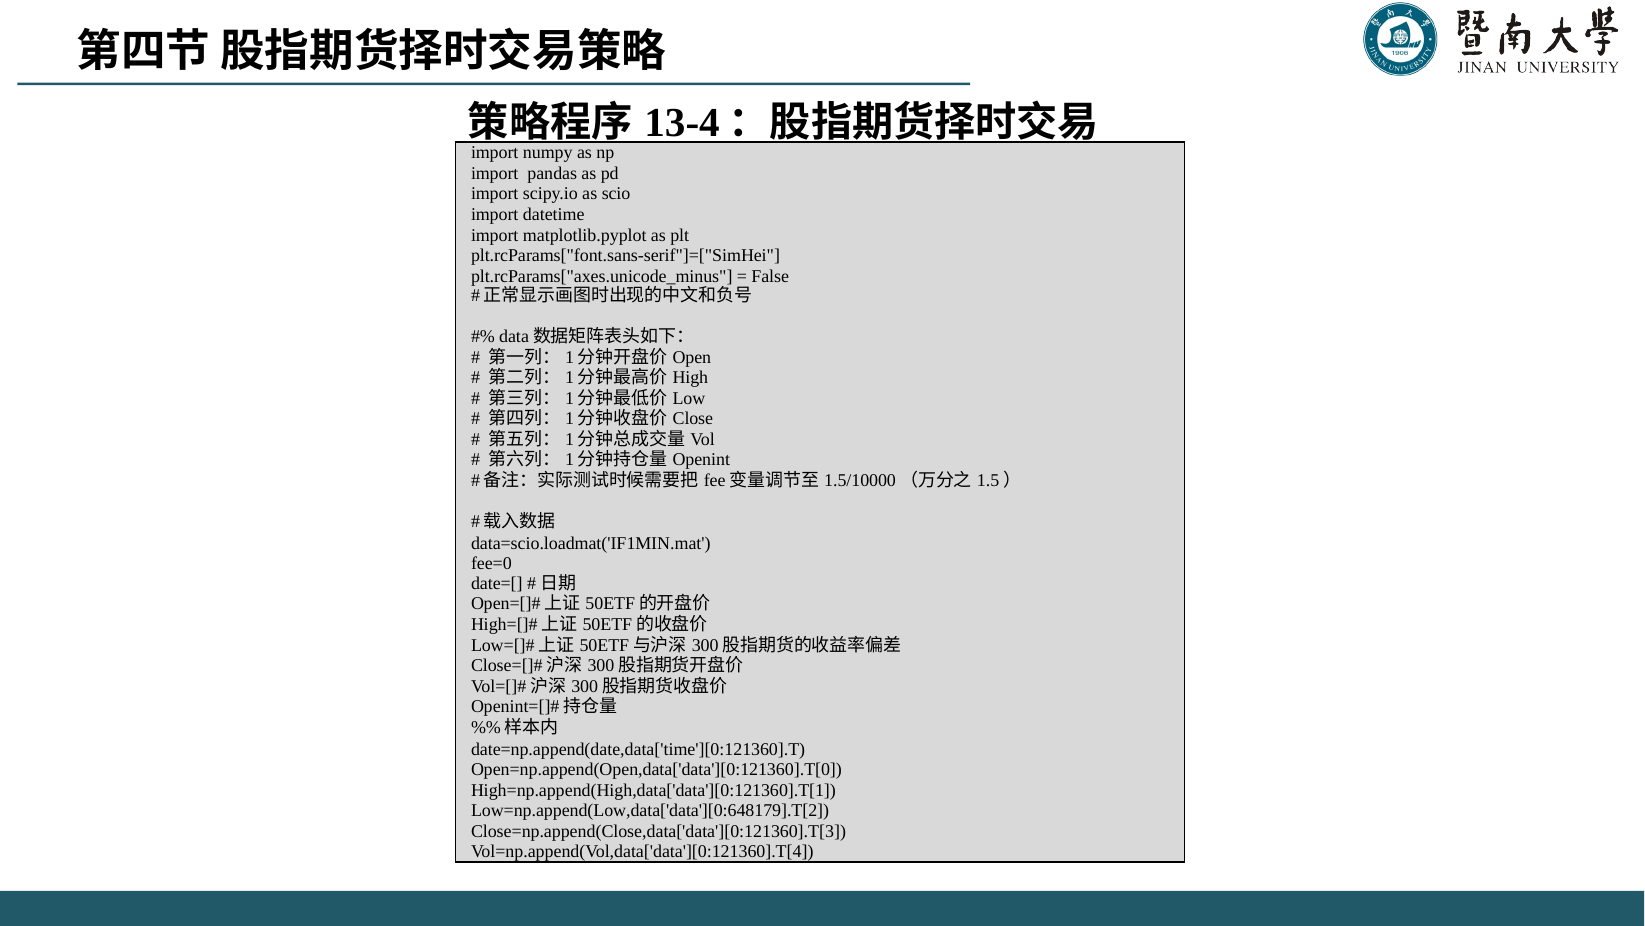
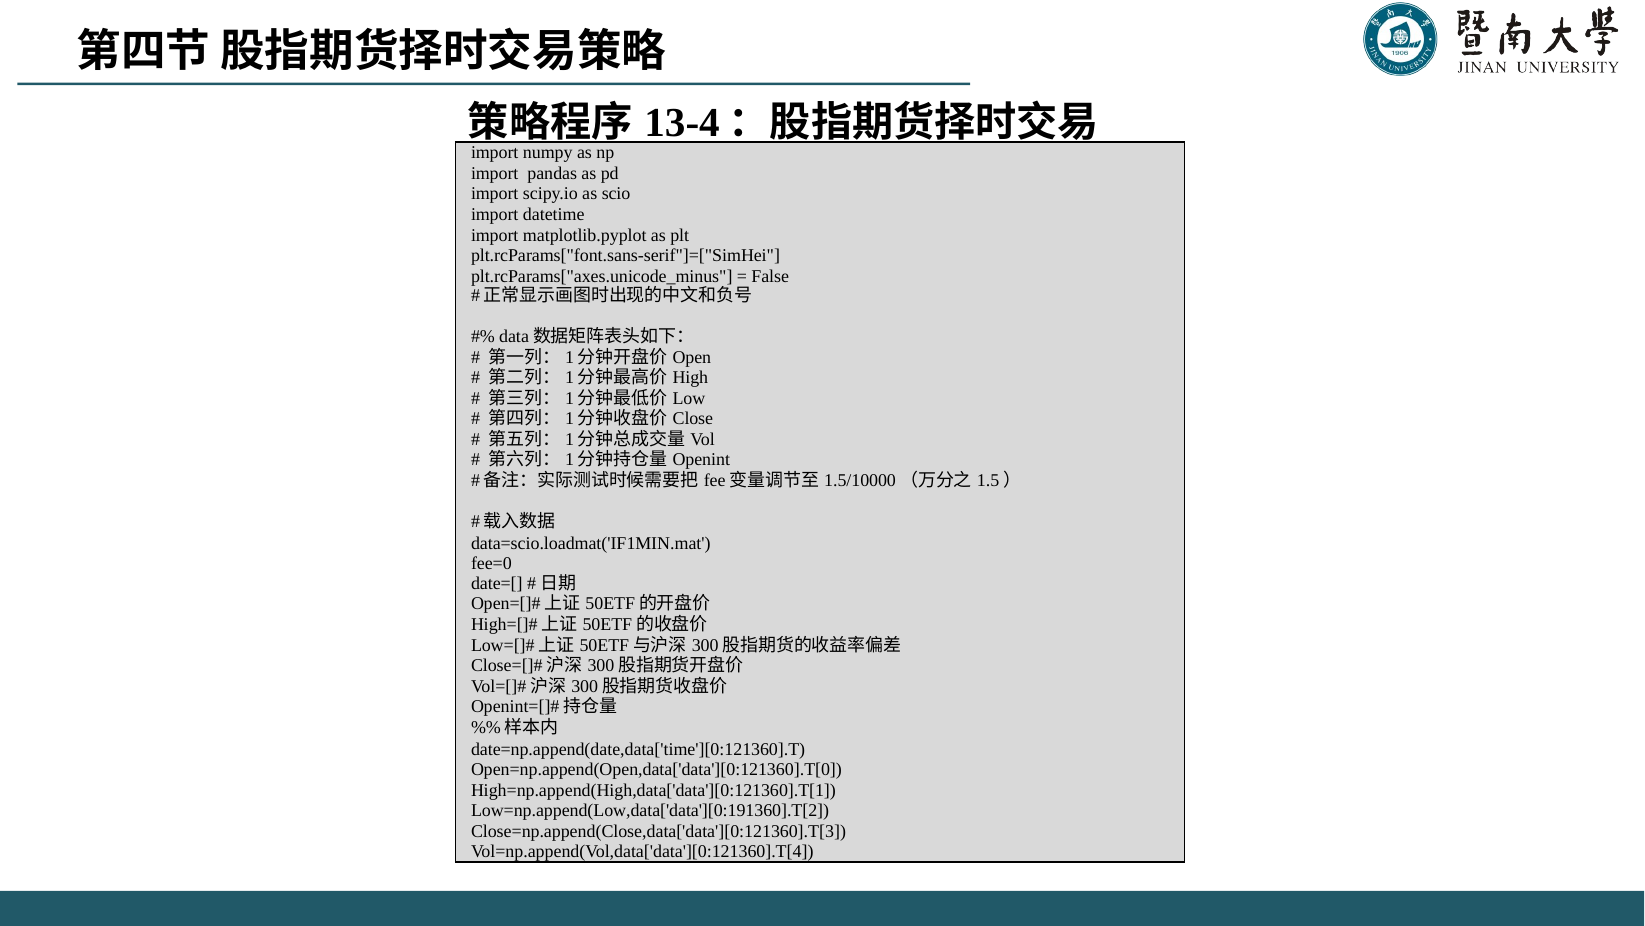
Low=np.append(Low,data['data'][0:648179].T[2: Low=np.append(Low,data['data'][0:648179].T[2 -> Low=np.append(Low,data['data'][0:191360].T[2 (650, 811)
